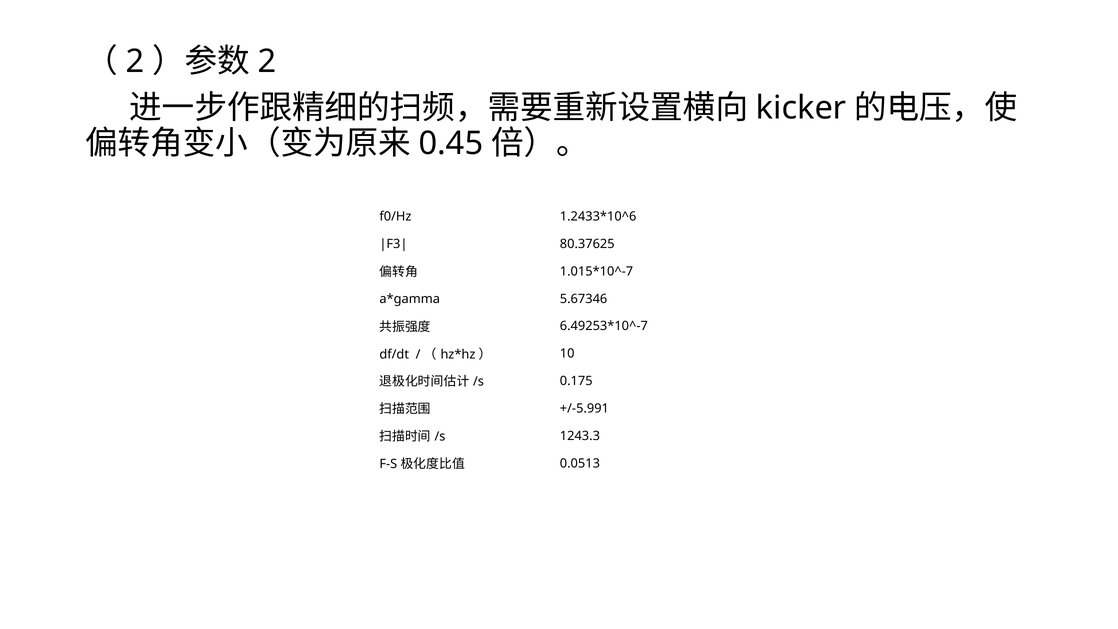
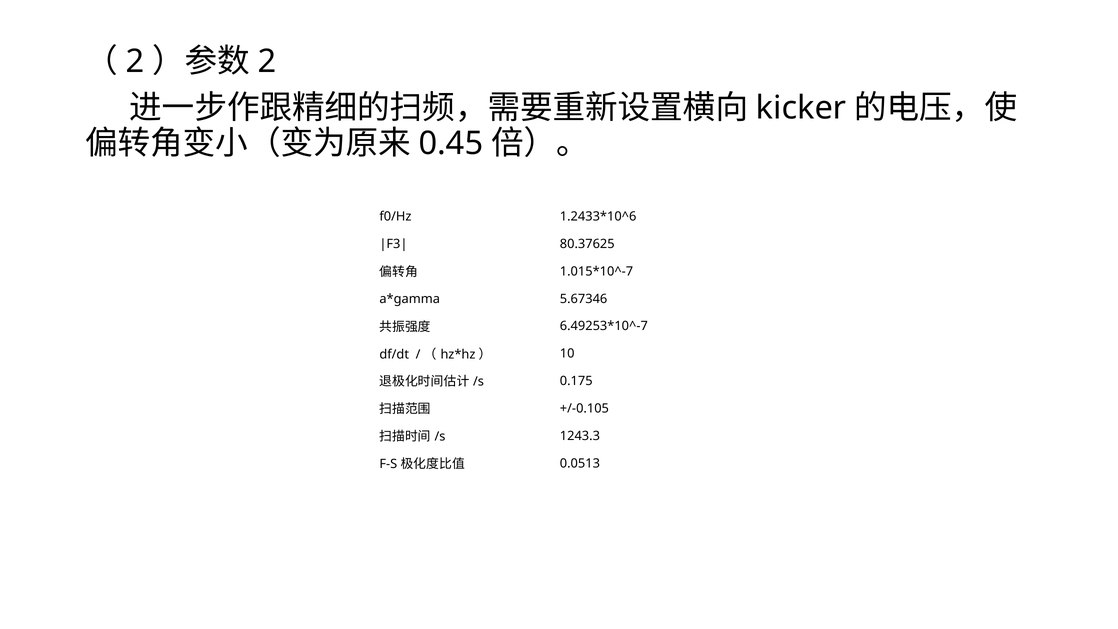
+/-5.991: +/-5.991 -> +/-0.105 (584, 408)
